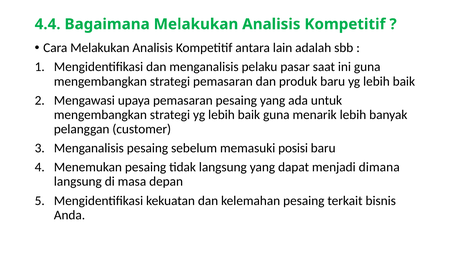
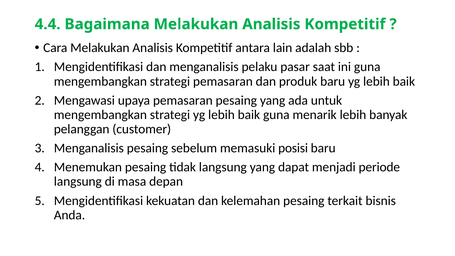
dimana: dimana -> periode (379, 167)
